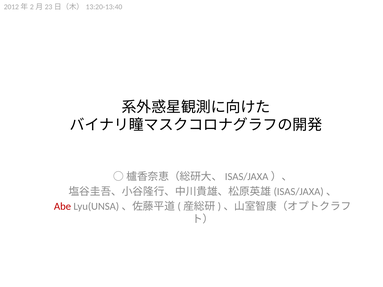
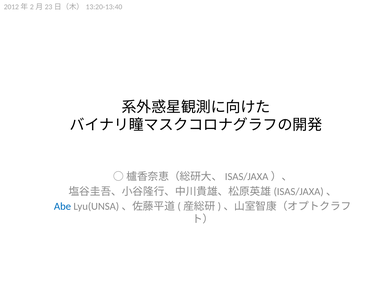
Abe colour: red -> blue (63, 207)
